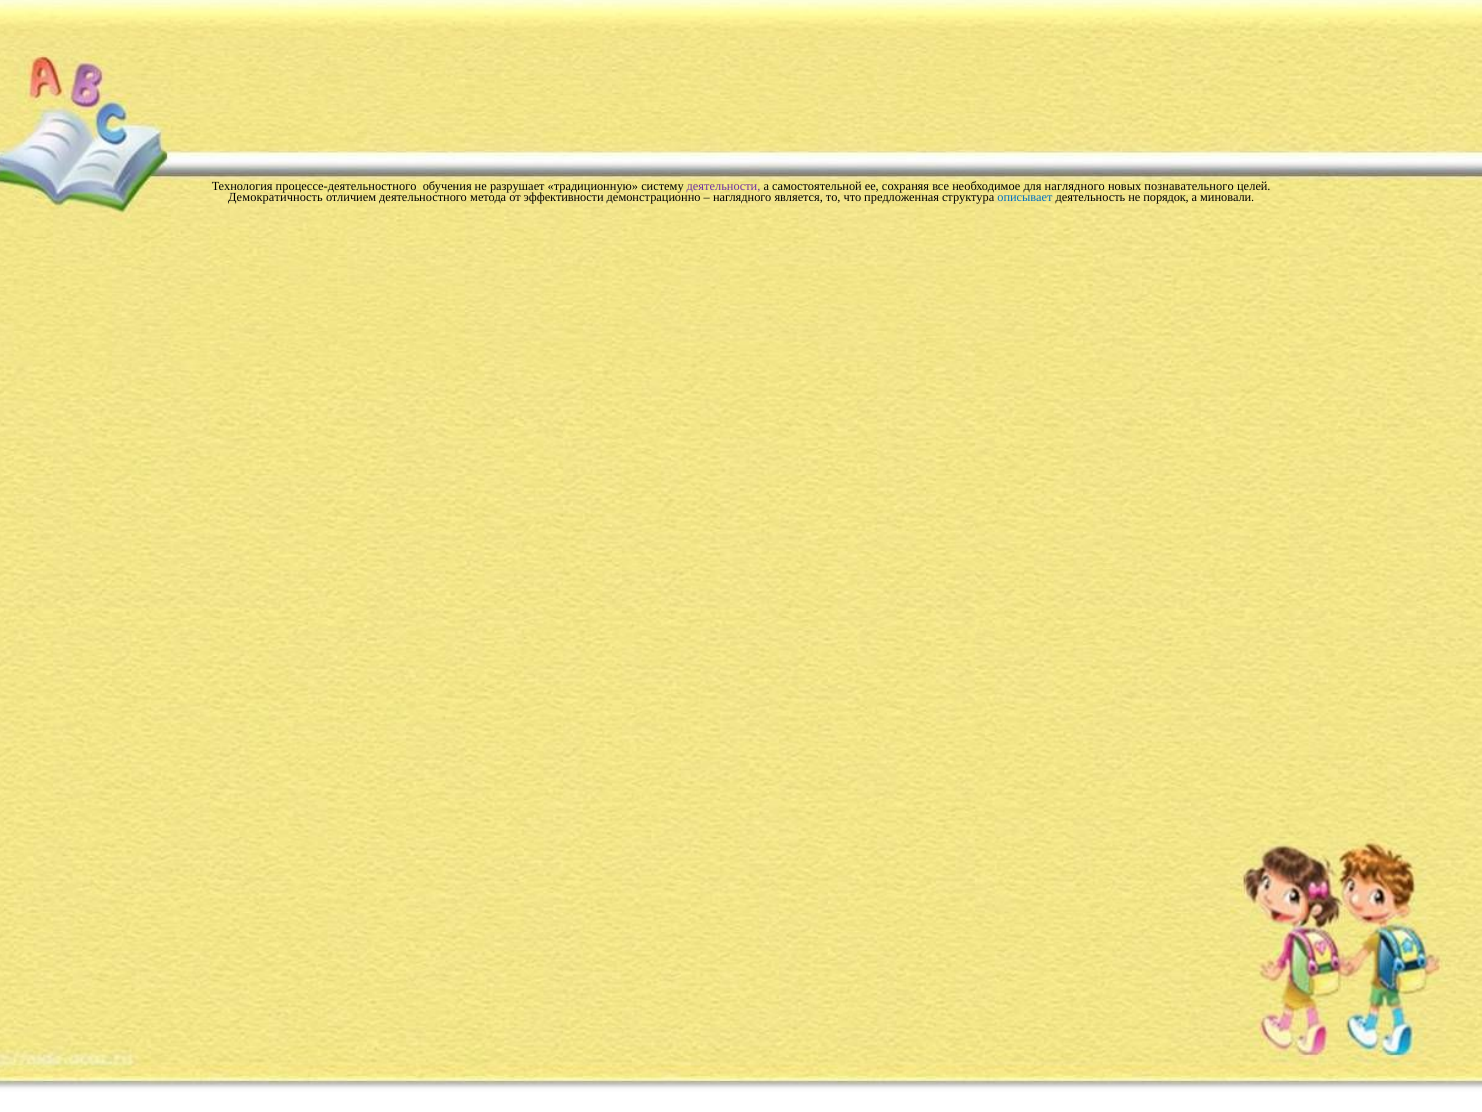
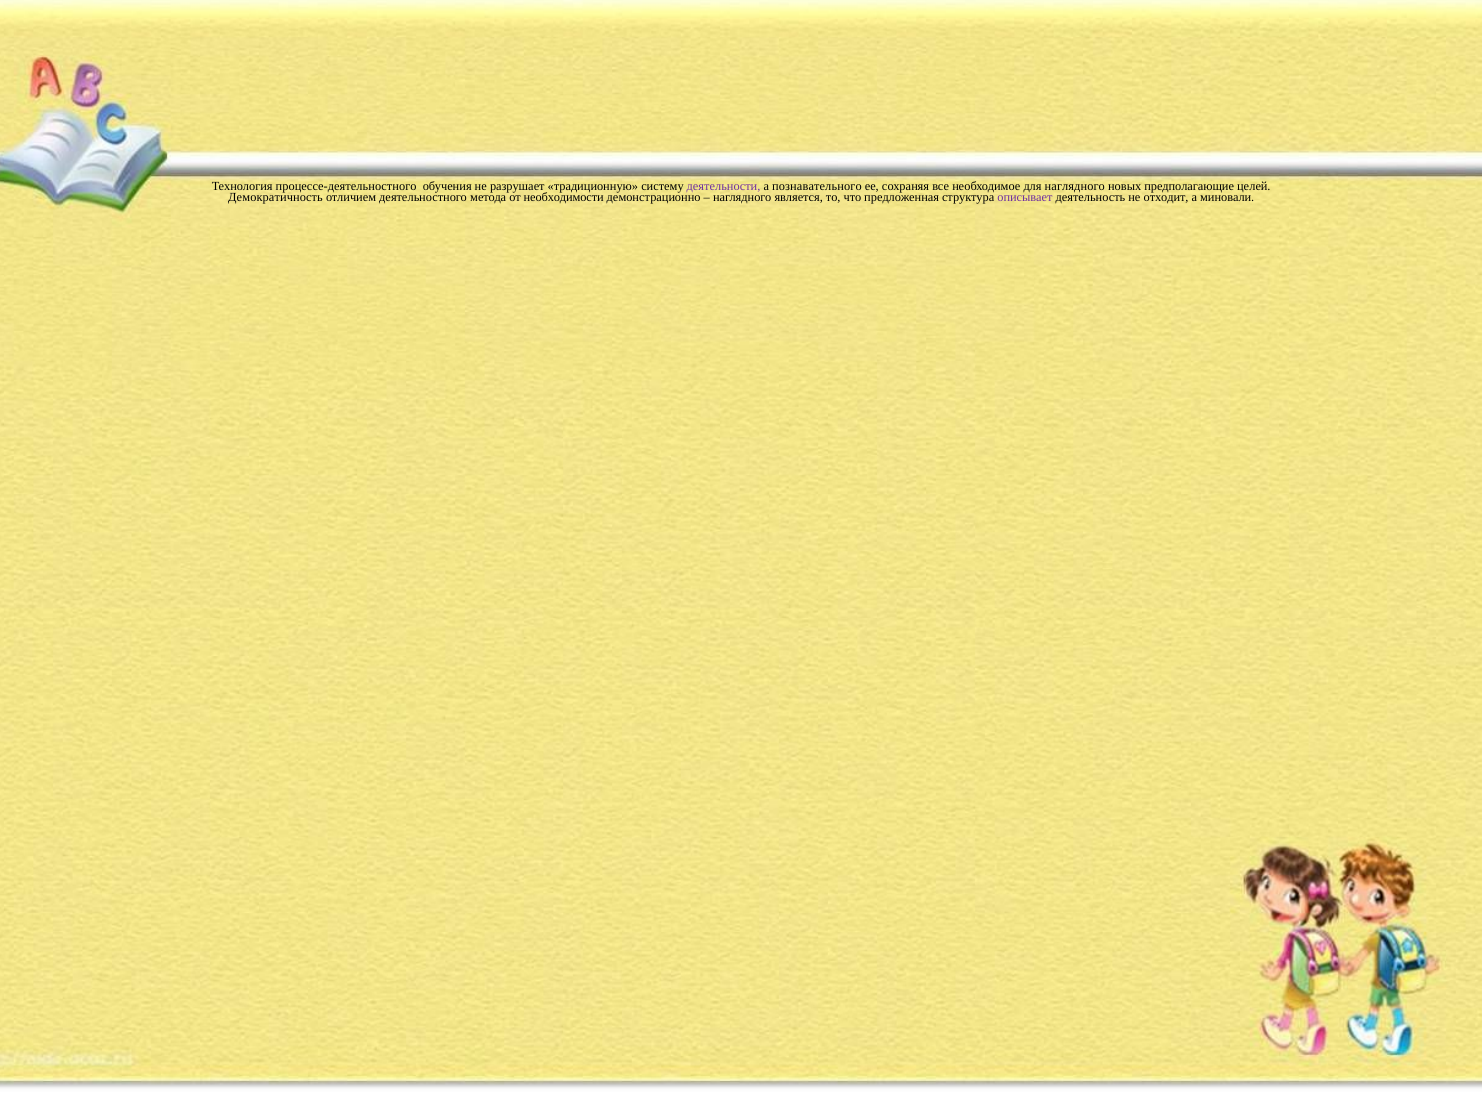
самостоятельной: самостоятельной -> познавательного (817, 187)
познавательного: познавательного -> предполагающие (1189, 187)
эффективности: эффективности -> необходимости (564, 198)
описывает colour: blue -> purple (1025, 198)
порядок: порядок -> отходит (1166, 198)
